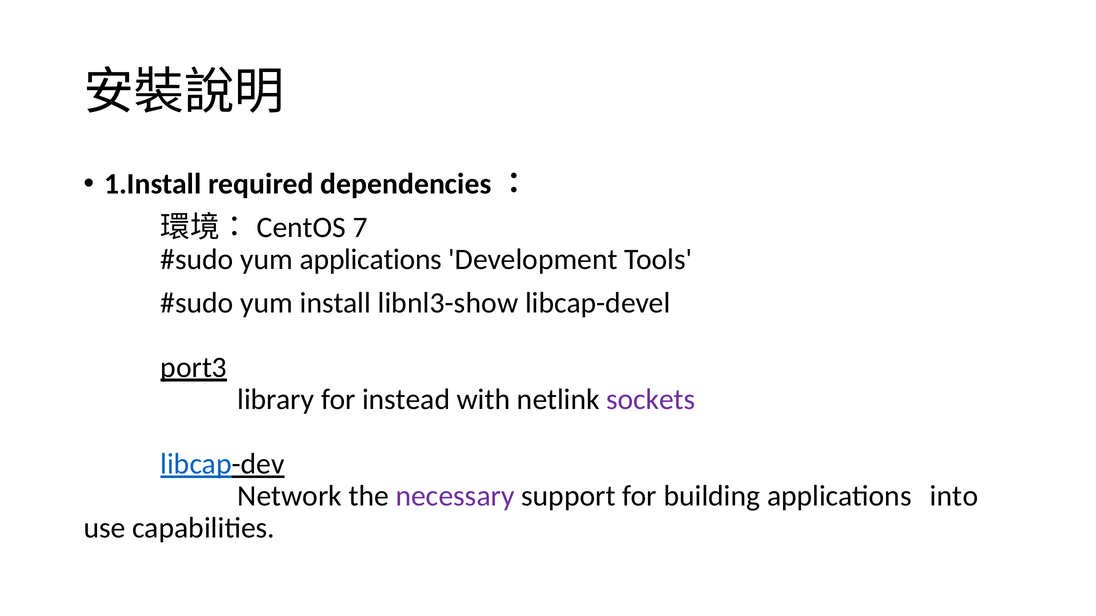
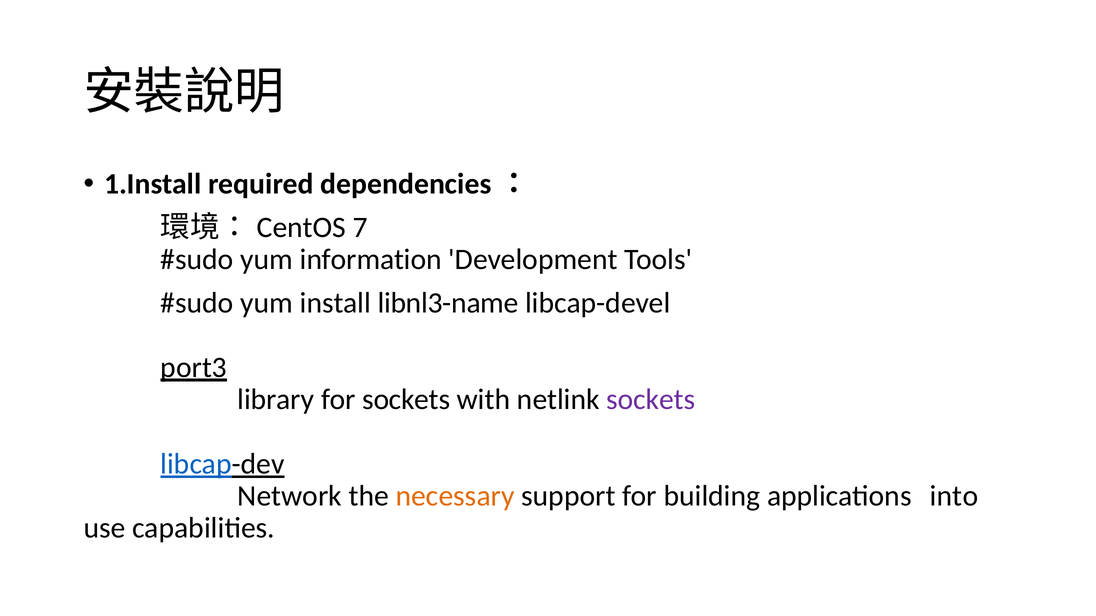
yum applications: applications -> information (371, 260)
libnl3-show: libnl3-show -> libnl3-name (448, 303)
for instead: instead -> sockets (406, 400)
necessary colour: purple -> orange (455, 497)
